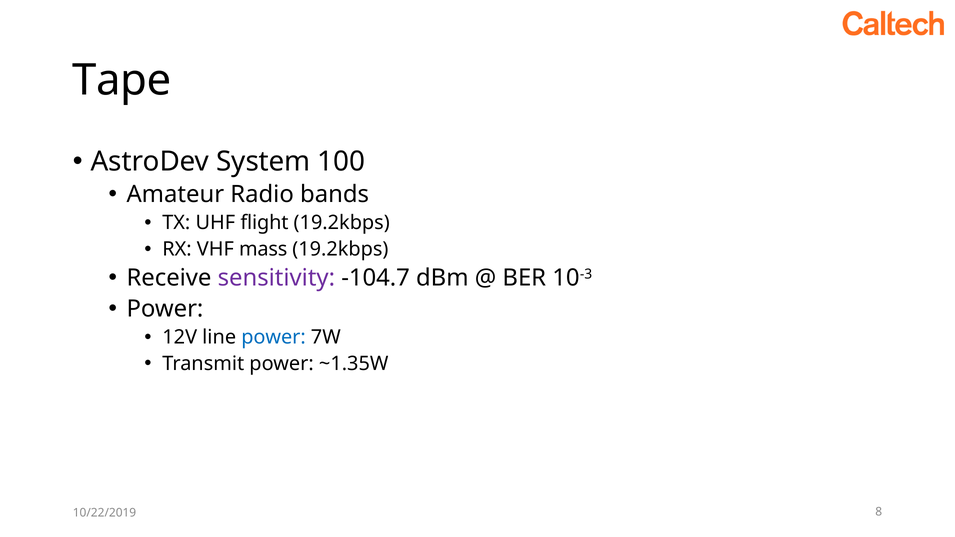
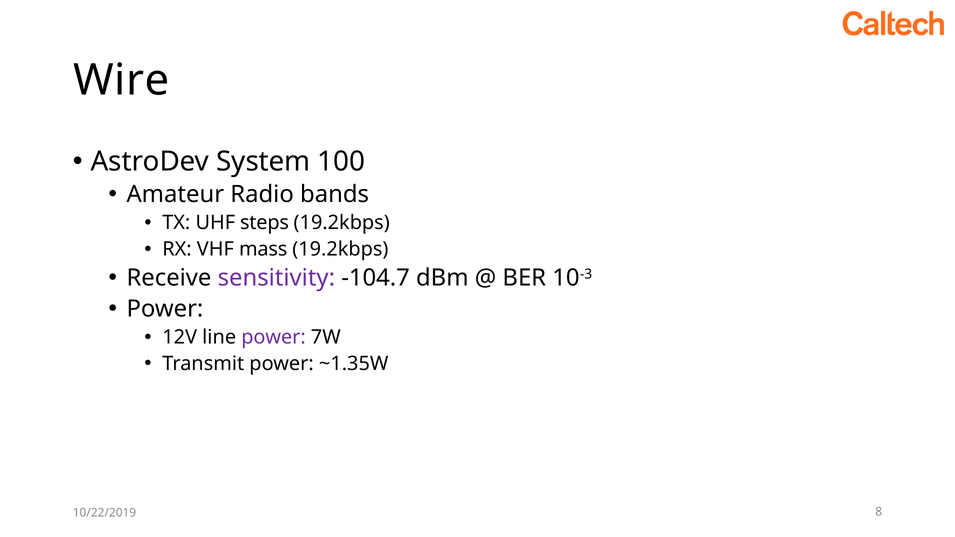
Tape: Tape -> Wire (121, 80)
flight: flight -> steps (265, 223)
power colour: blue -> purple (274, 337)
